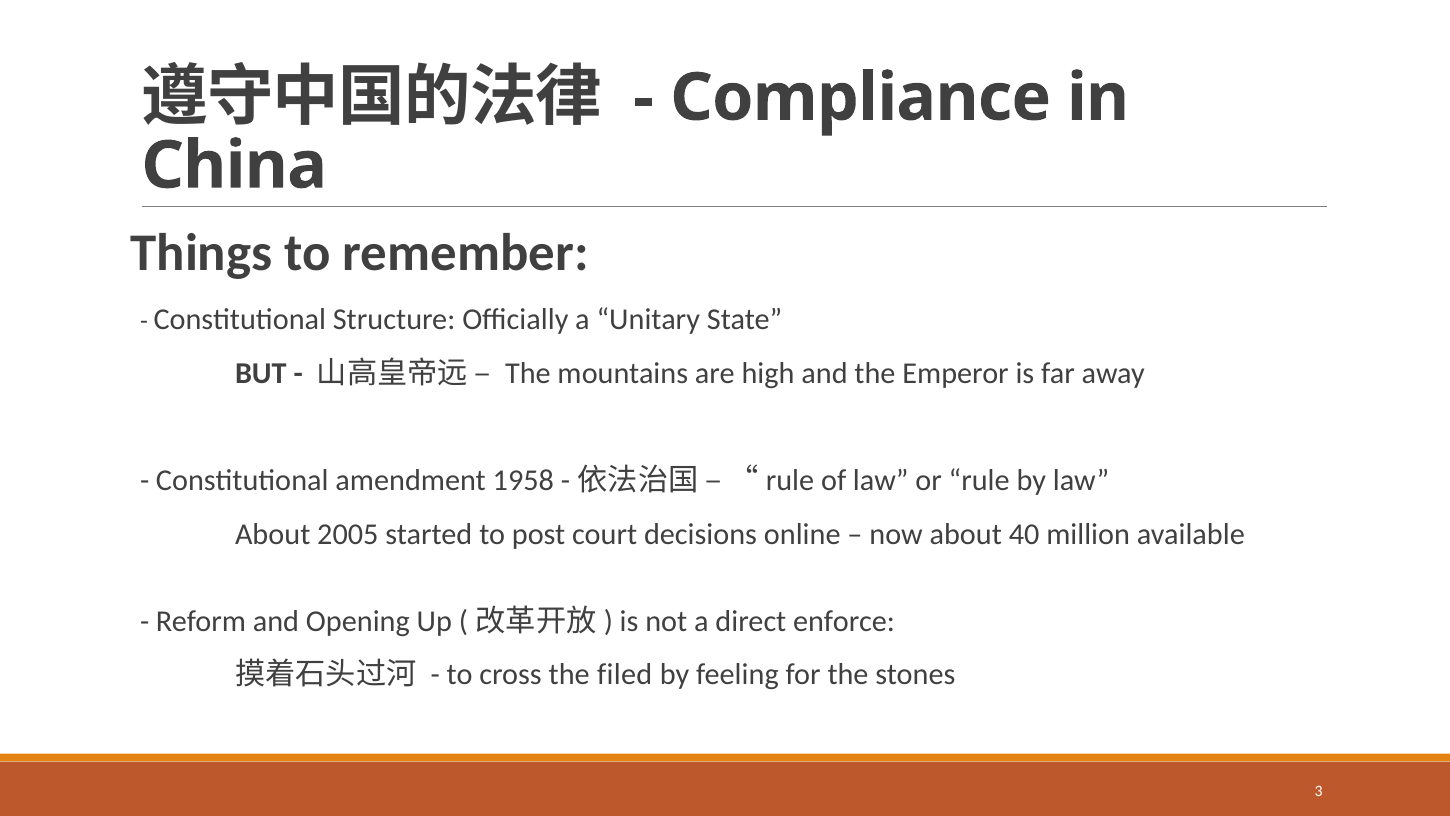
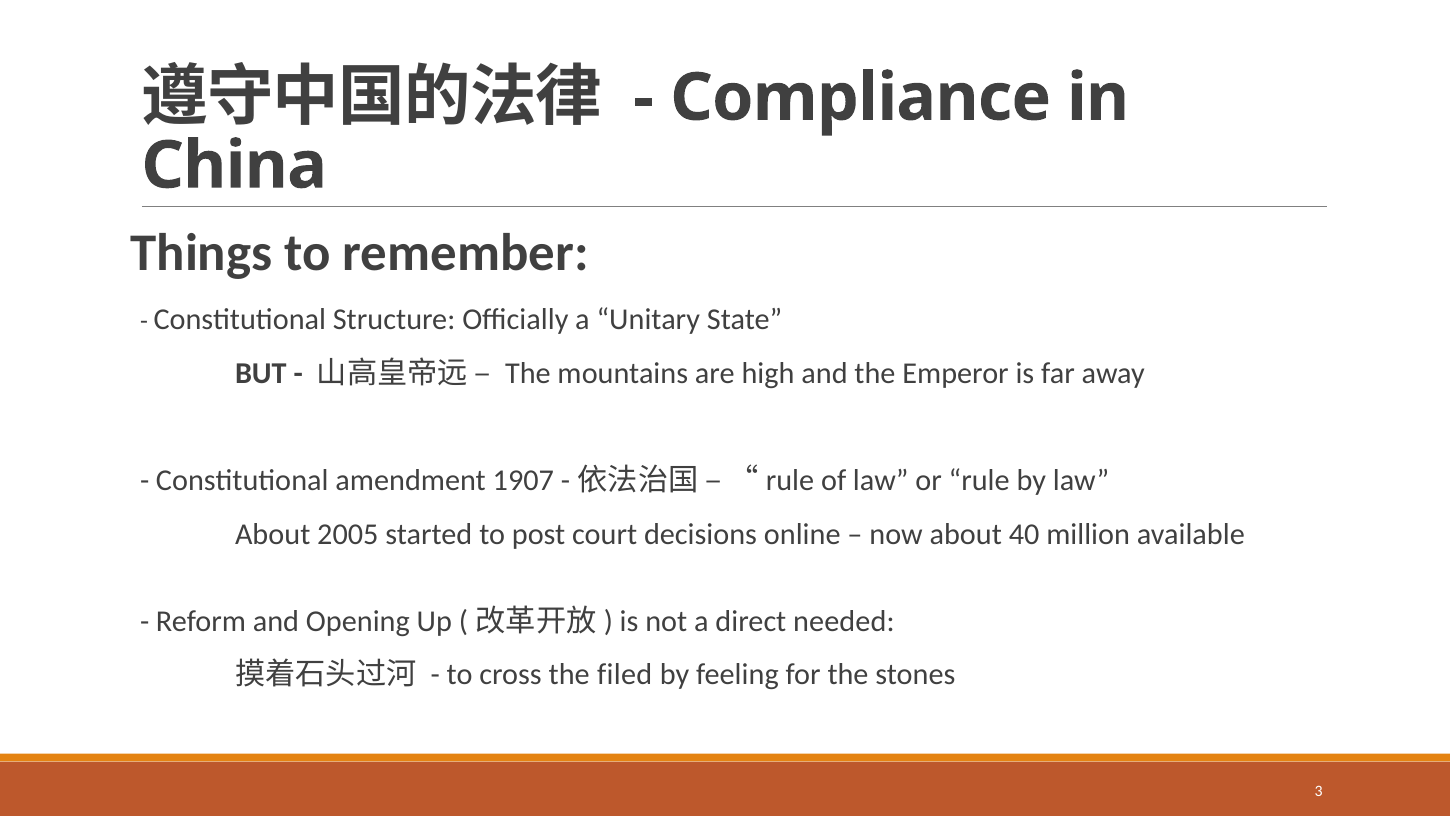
1958: 1958 -> 1907 (523, 481)
enforce: enforce -> needed (844, 621)
